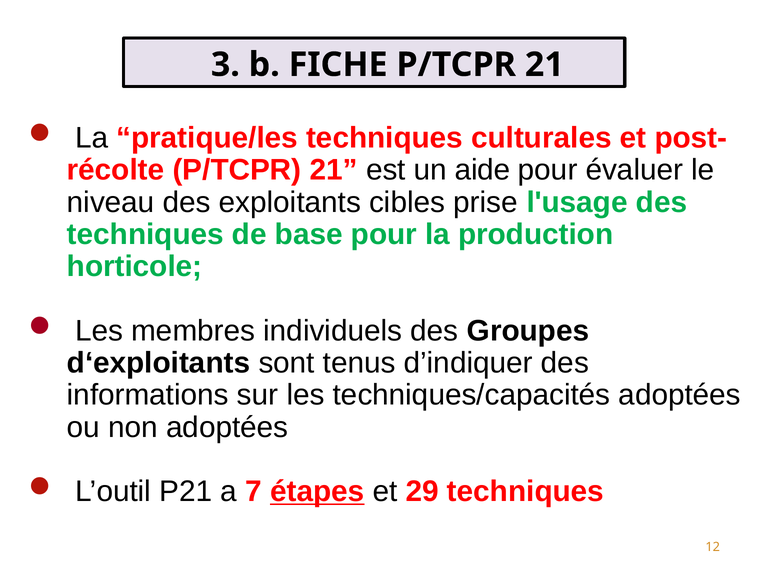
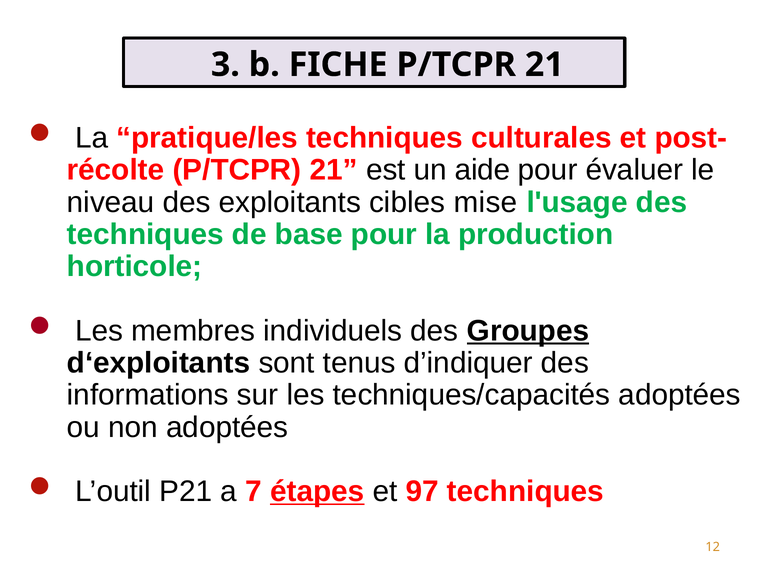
prise: prise -> mise (485, 202)
Groupes underline: none -> present (528, 331)
29: 29 -> 97 (422, 492)
